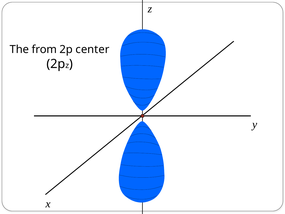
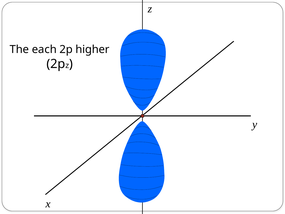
from: from -> each (44, 49)
center: center -> higher (93, 49)
